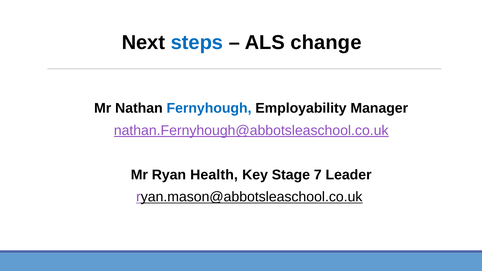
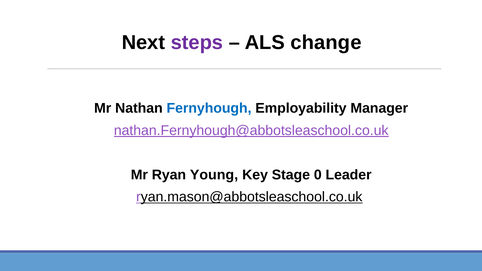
steps colour: blue -> purple (197, 43)
Health: Health -> Young (214, 175)
7: 7 -> 0 (318, 175)
